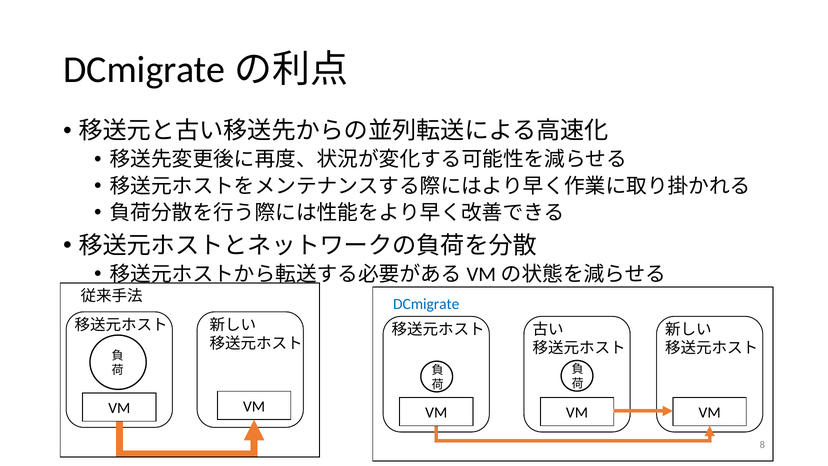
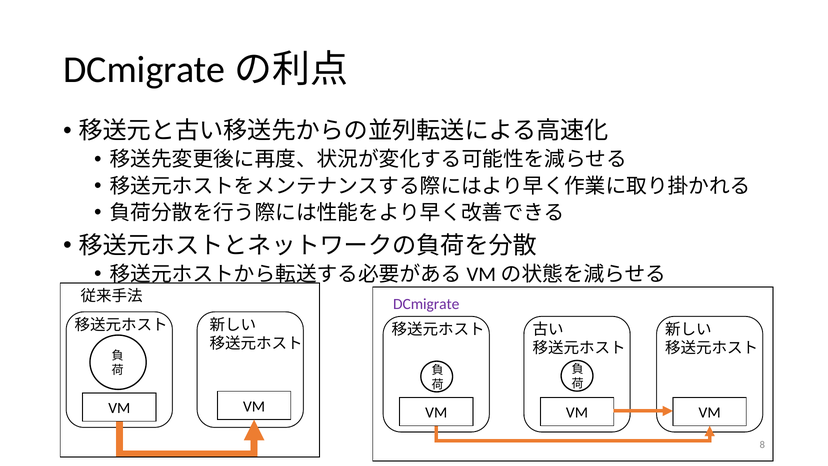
DCmigrate colour: blue -> purple (426, 304)
